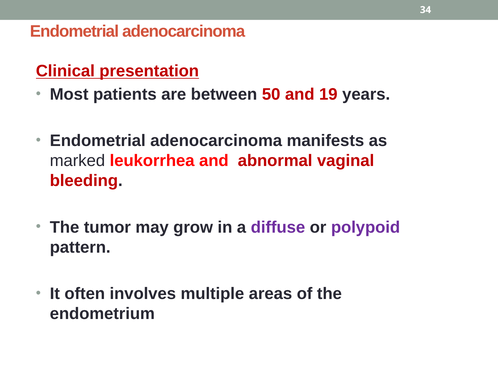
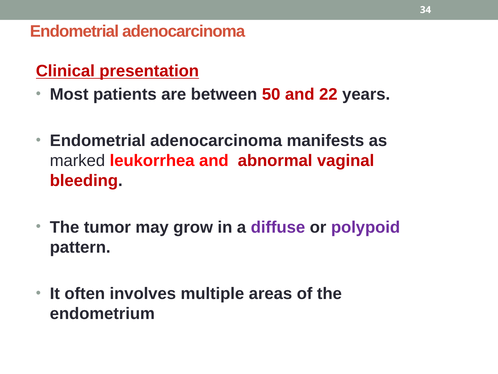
19: 19 -> 22 (328, 94)
